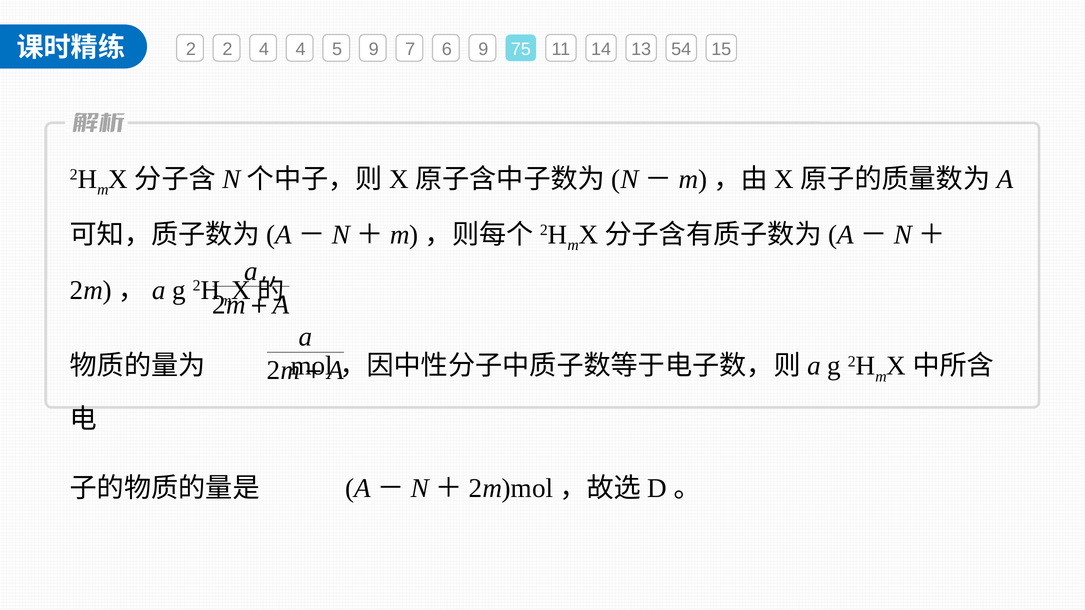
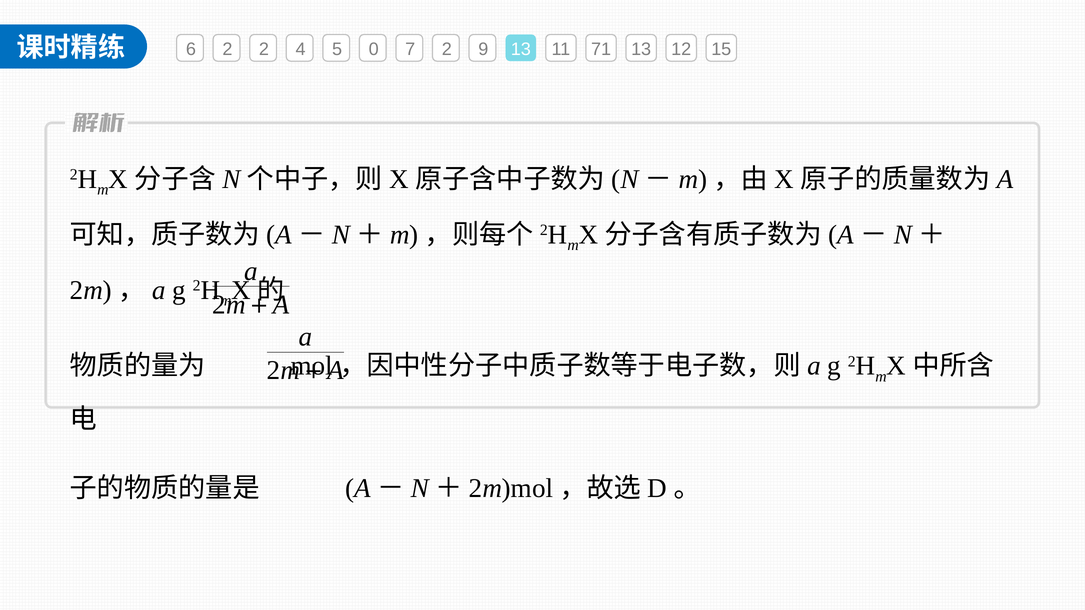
2: 2 -> 6 (191, 49)
2 4: 4 -> 2 (264, 49)
5 9: 9 -> 0 (374, 49)
7 6: 6 -> 2 (447, 49)
9 75: 75 -> 13 (521, 49)
14: 14 -> 71 (601, 49)
54: 54 -> 12 (681, 49)
